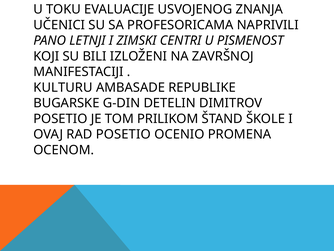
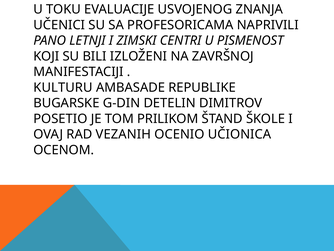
RAD POSETIO: POSETIO -> VEZANIH (123, 134)
PROMENA: PROMENA -> UČIONICA (240, 134)
